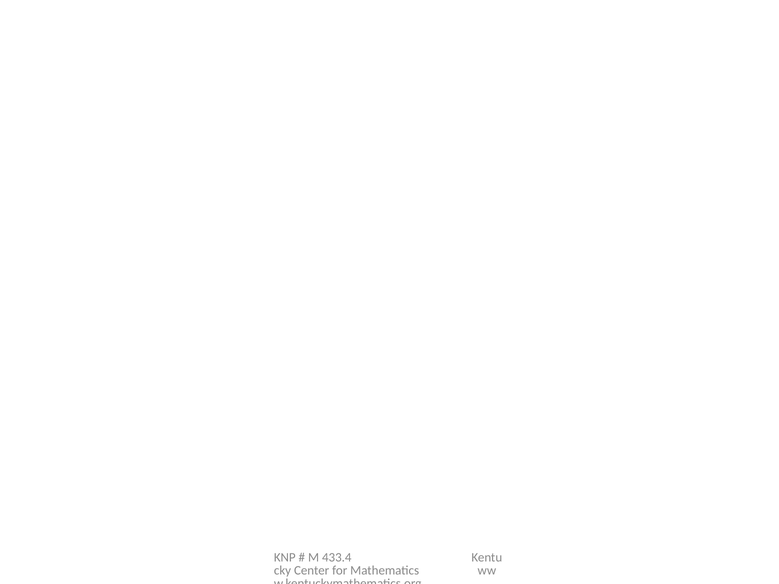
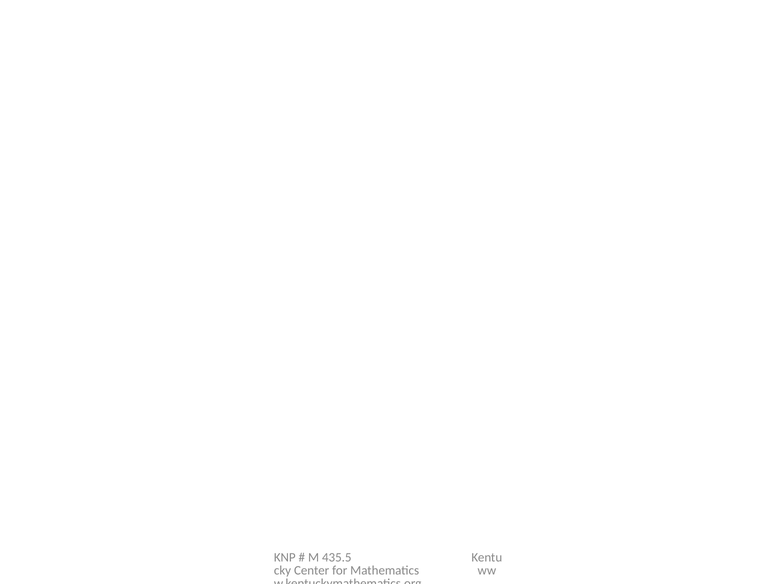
433.4: 433.4 -> 435.5 (337, 558)
